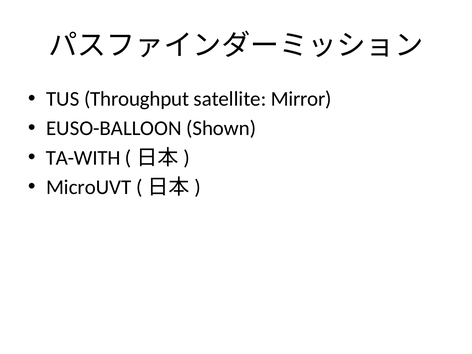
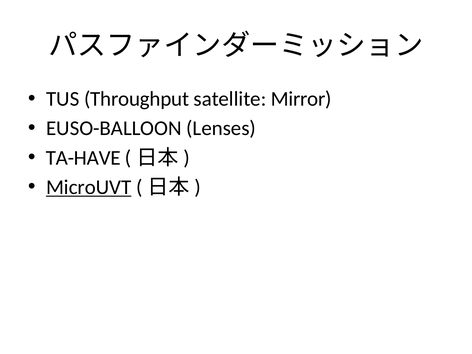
Shown: Shown -> Lenses (221, 128)
TA-WITH: TA-WITH -> TA-HAVE (83, 158)
MicroUVT underline: none -> present (89, 187)
